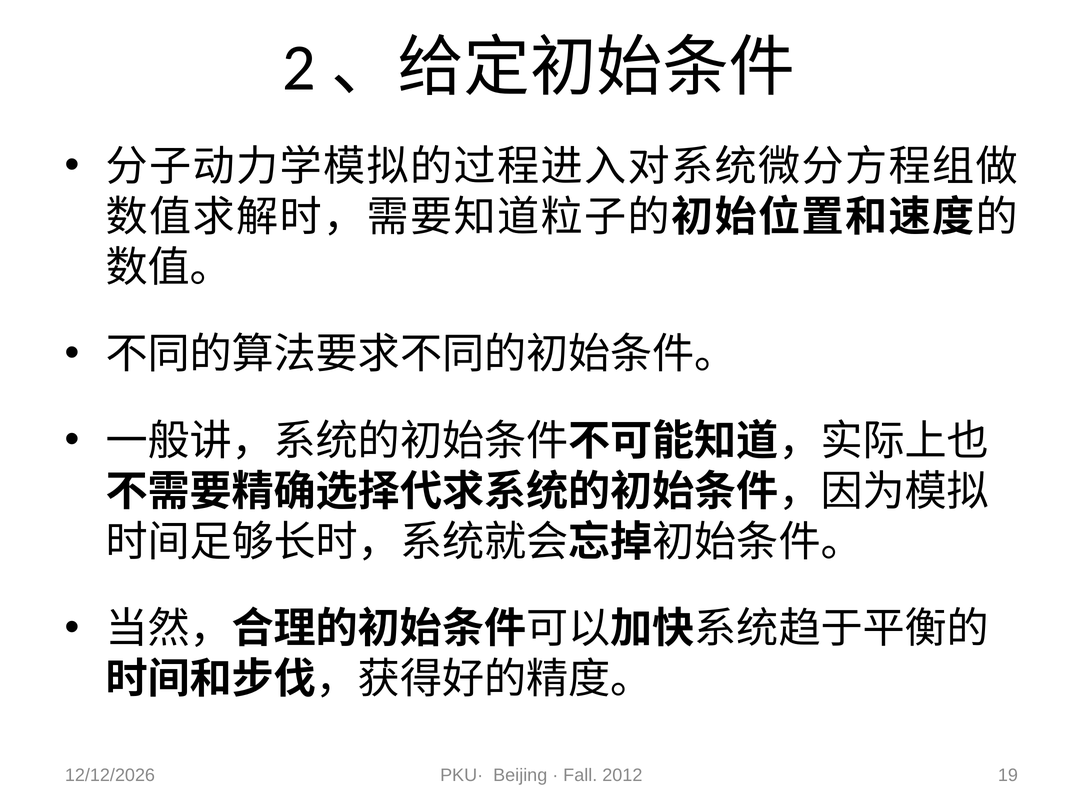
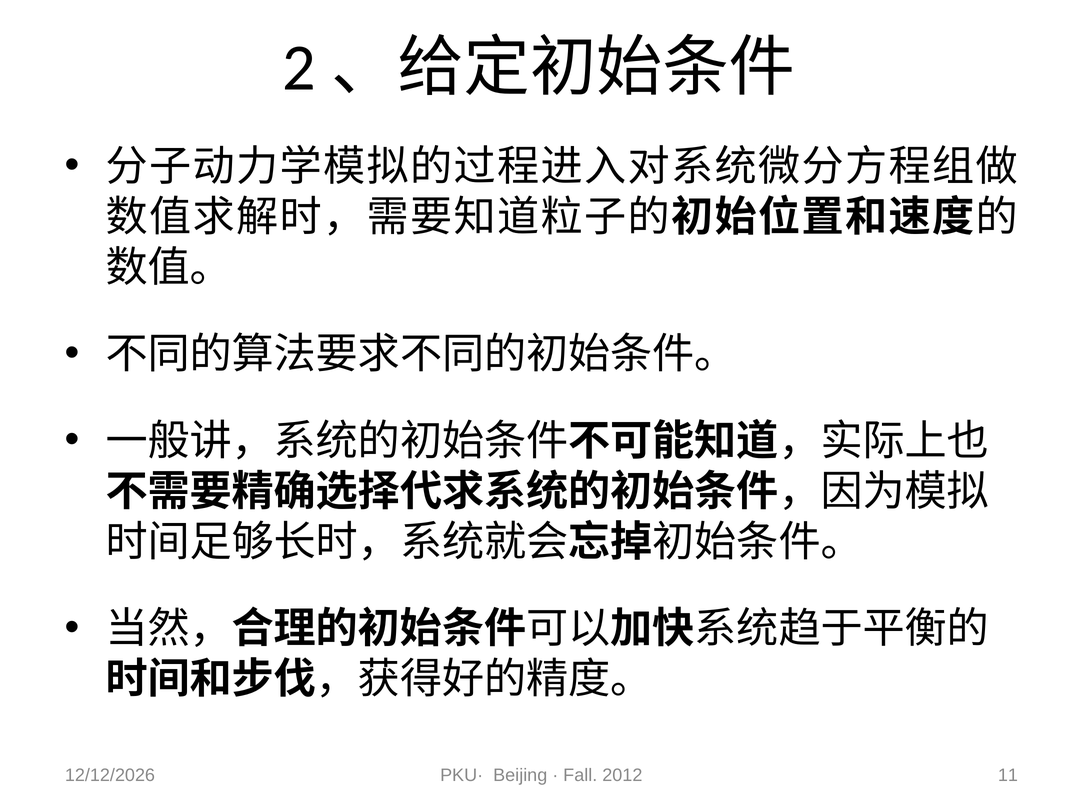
19: 19 -> 11 (1008, 776)
